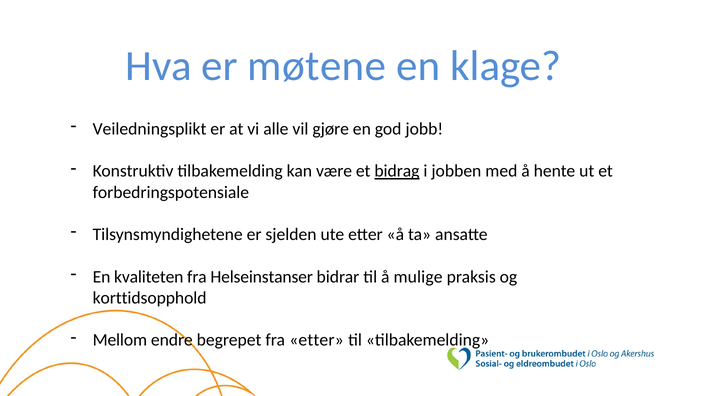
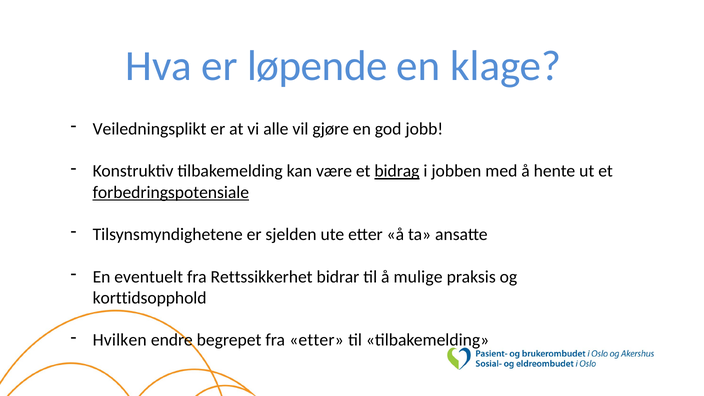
møtene: møtene -> løpende (317, 66)
forbedringspotensiale underline: none -> present (171, 192)
kvaliteten: kvaliteten -> eventuelt (149, 277)
Helseinstanser: Helseinstanser -> Rettssikkerhet (262, 277)
Mellom: Mellom -> Hvilken (120, 340)
